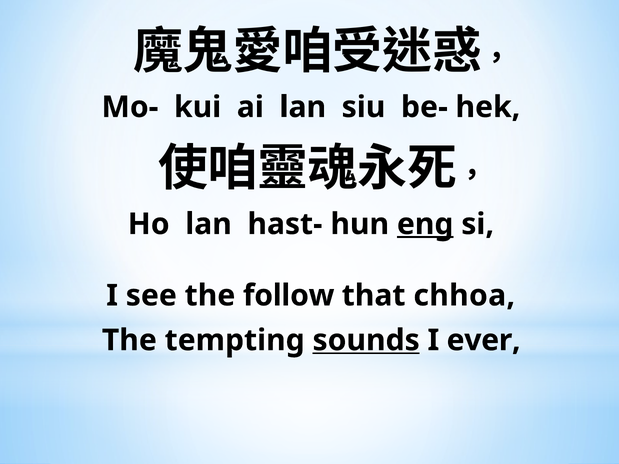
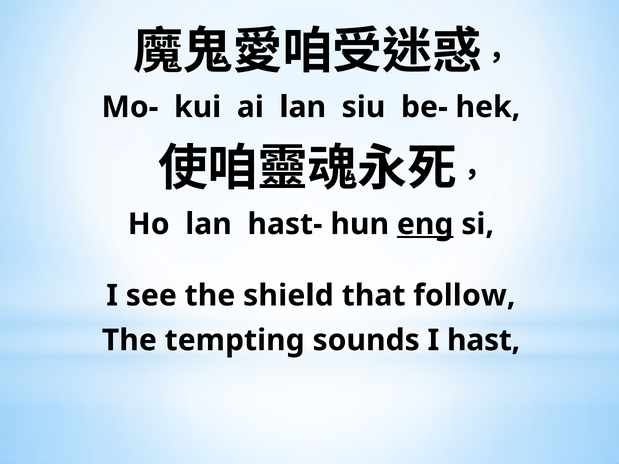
follow: follow -> shield (288, 296)
chhoa: chhoa -> follow (464, 296)
sounds underline: present -> none (366, 340)
ever: ever -> hast (484, 340)
